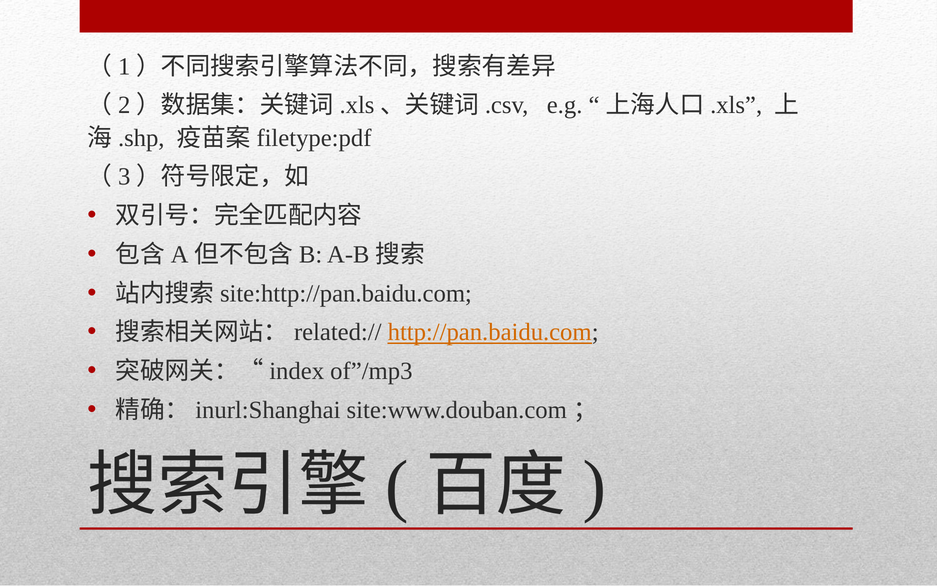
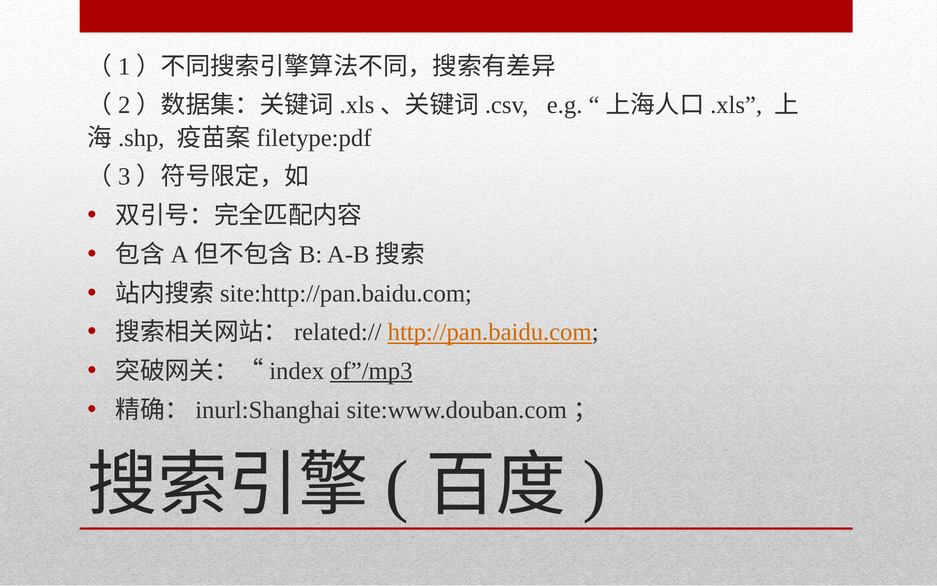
of”/mp3 underline: none -> present (371, 371)
